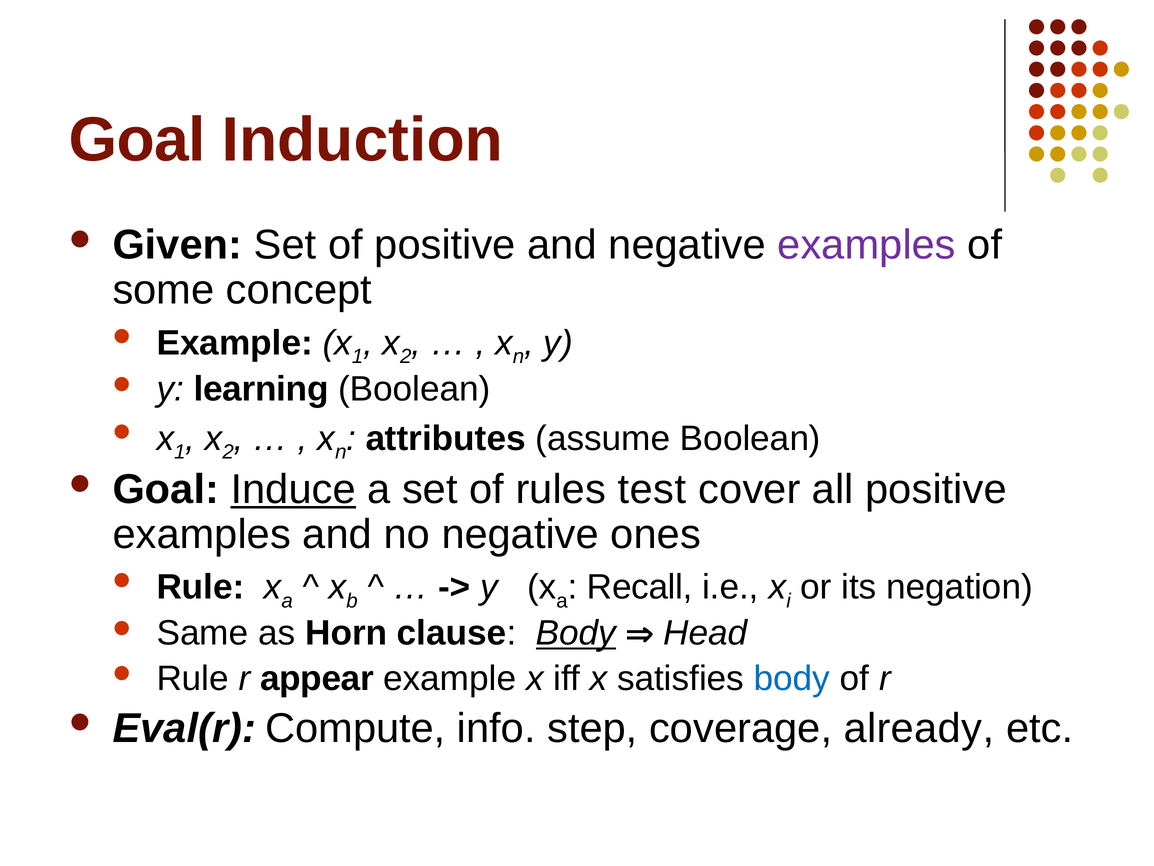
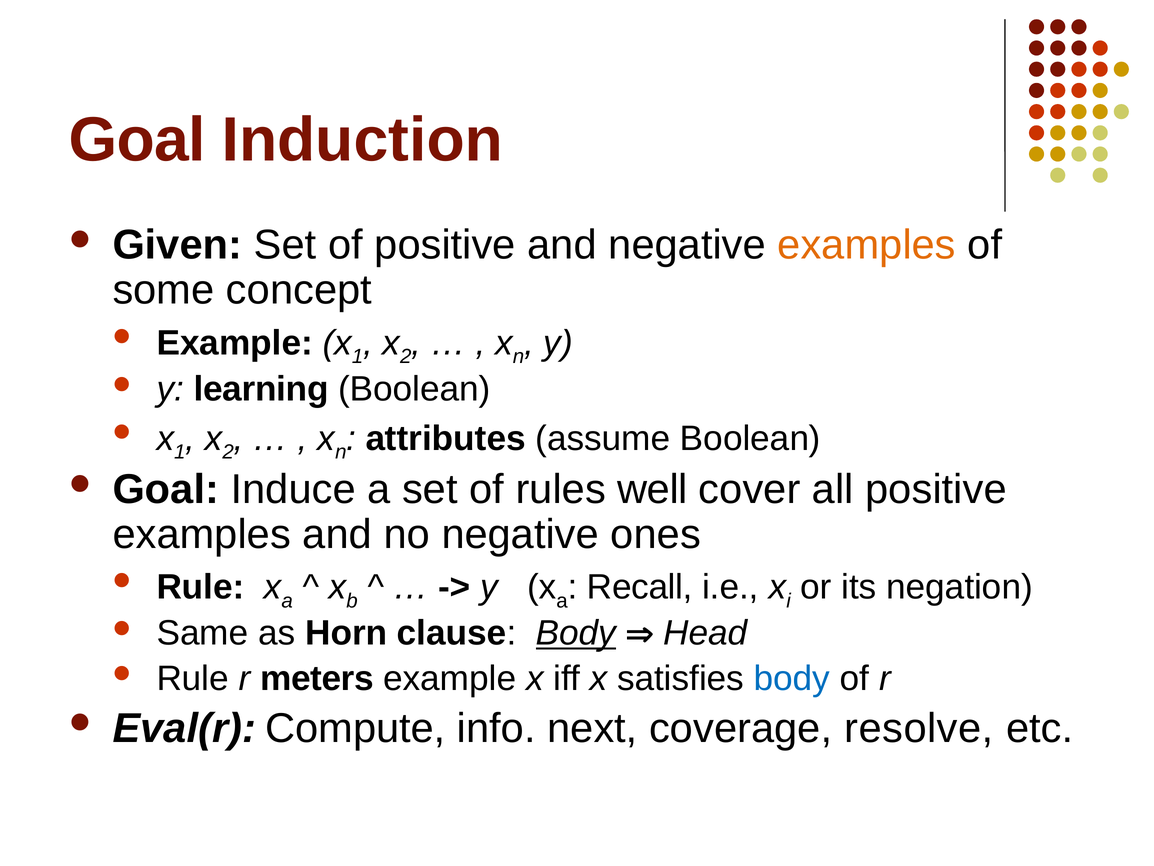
examples colour: purple -> orange (867, 245)
Induce underline: present -> none (293, 489)
test: test -> well (652, 489)
appear: appear -> meters (317, 678)
step: step -> next (592, 728)
already: already -> resolve (919, 728)
